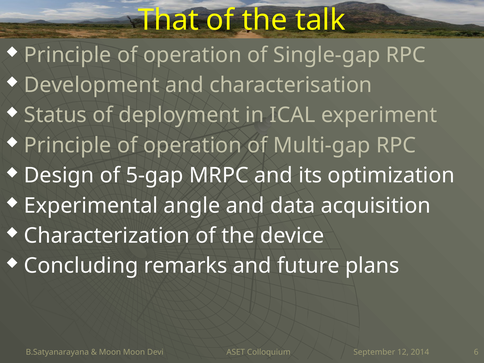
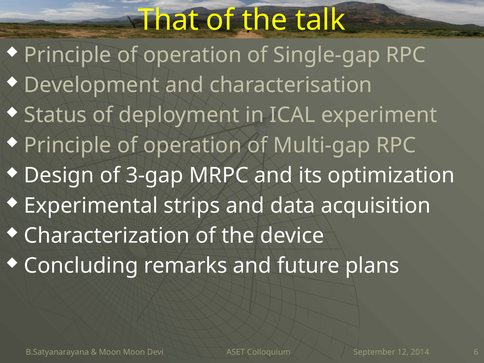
5-gap: 5-gap -> 3-gap (155, 175)
angle: angle -> strips (192, 206)
